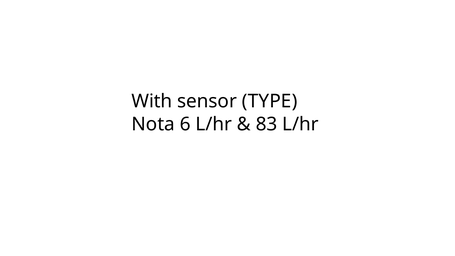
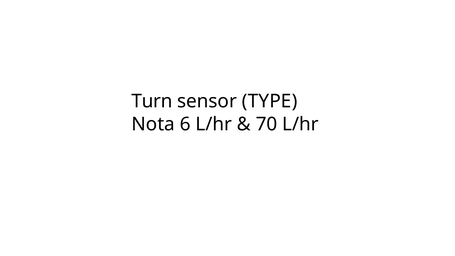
With: With -> Turn (152, 101)
83: 83 -> 70 (267, 124)
